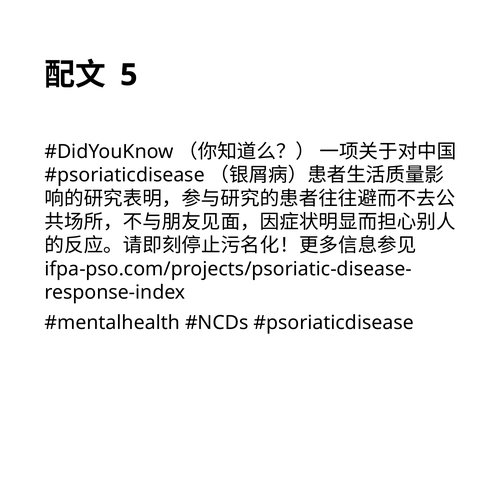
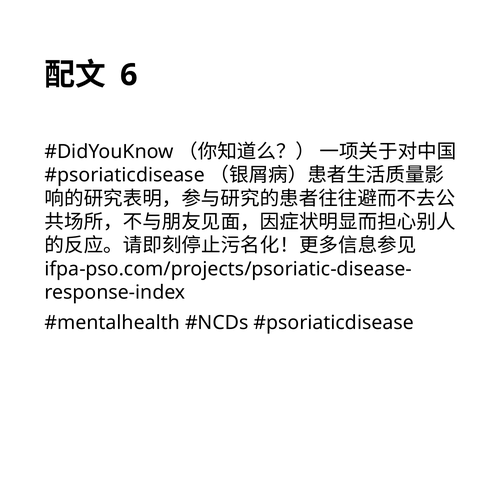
5: 5 -> 6 (129, 75)
